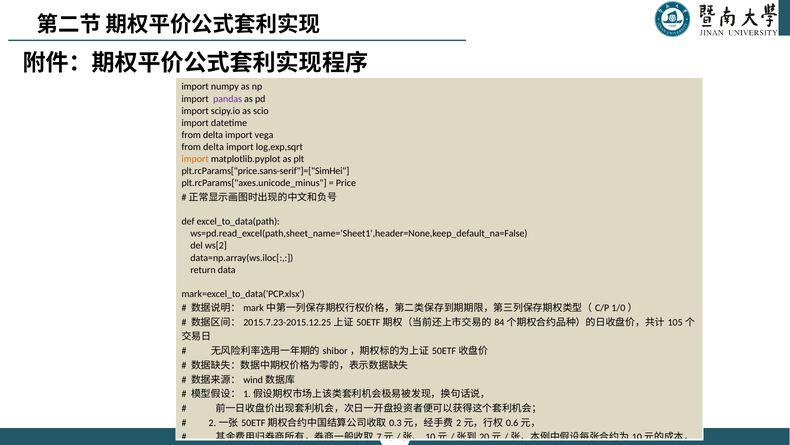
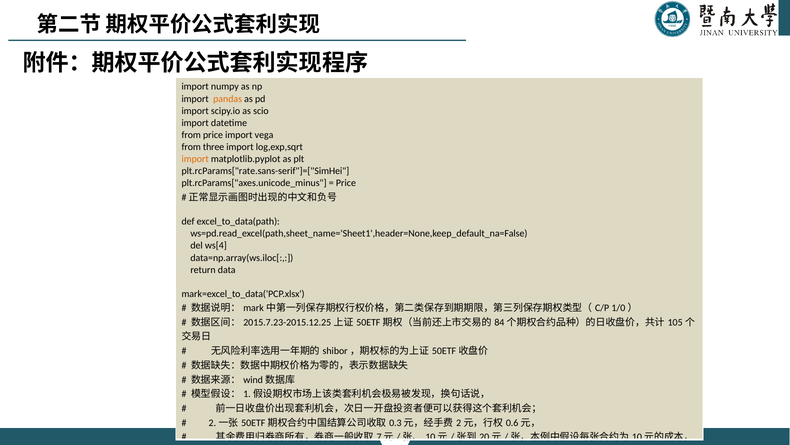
pandas colour: purple -> orange (228, 99)
delta: delta -> price (213, 135)
delta: delta -> three (214, 147)
plt.rcParams["price.sans-serif"]=["SimHei: plt.rcParams["price.sans-serif"]=["SimHei -> plt.rcParams["rate.sans-serif"]=["SimHei (265, 171)
ws[2: ws[2 -> ws[4 (216, 245)
